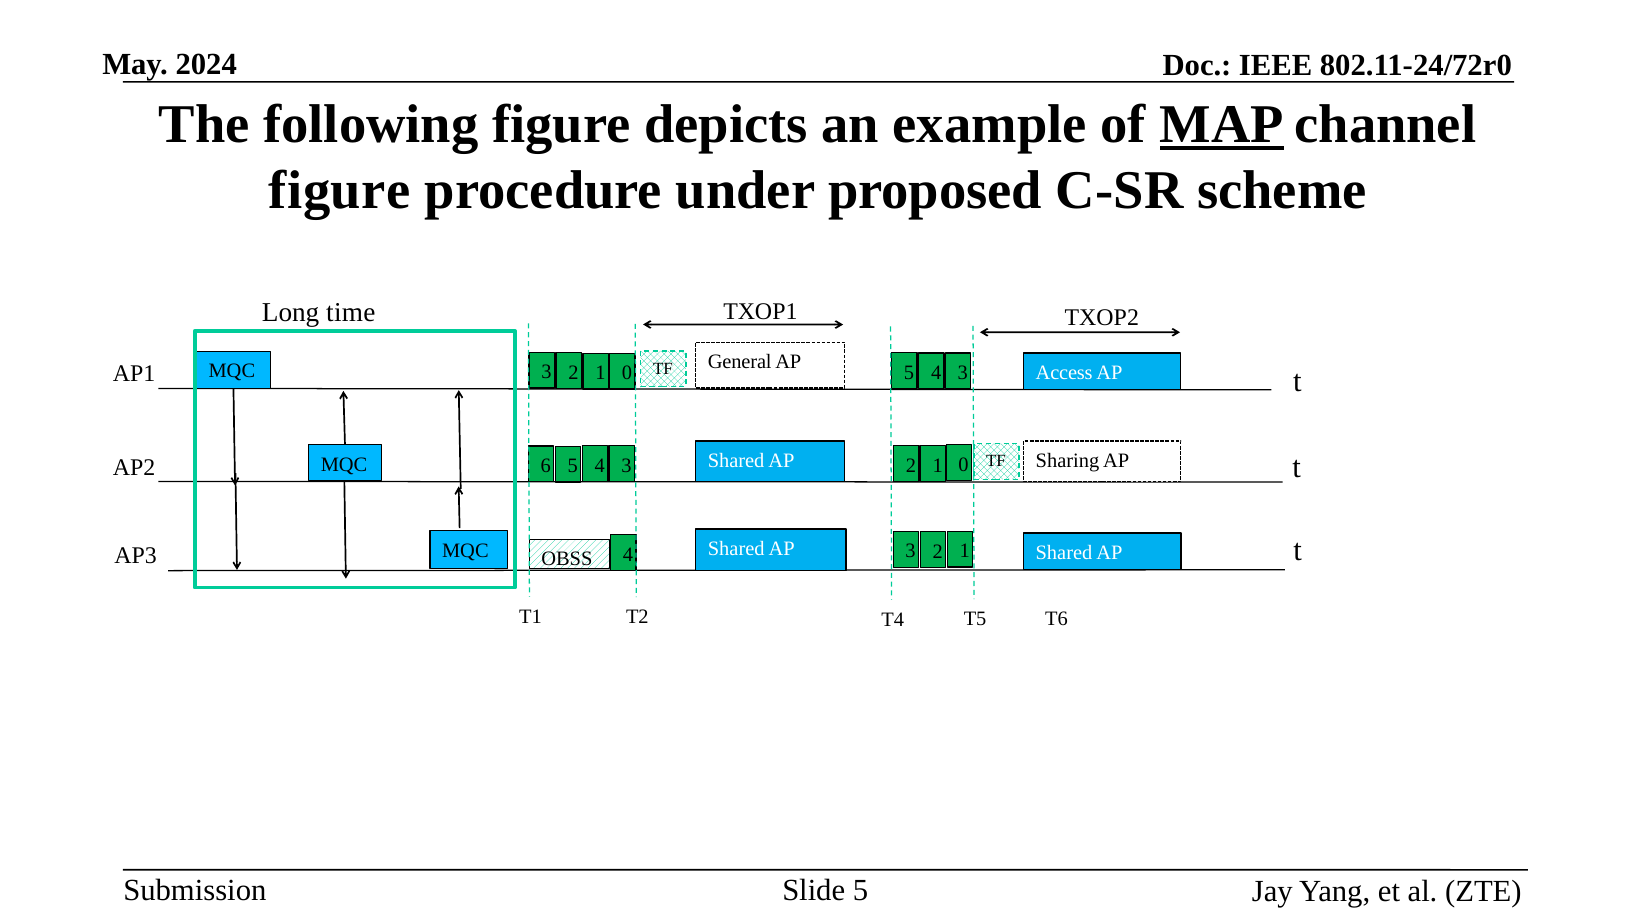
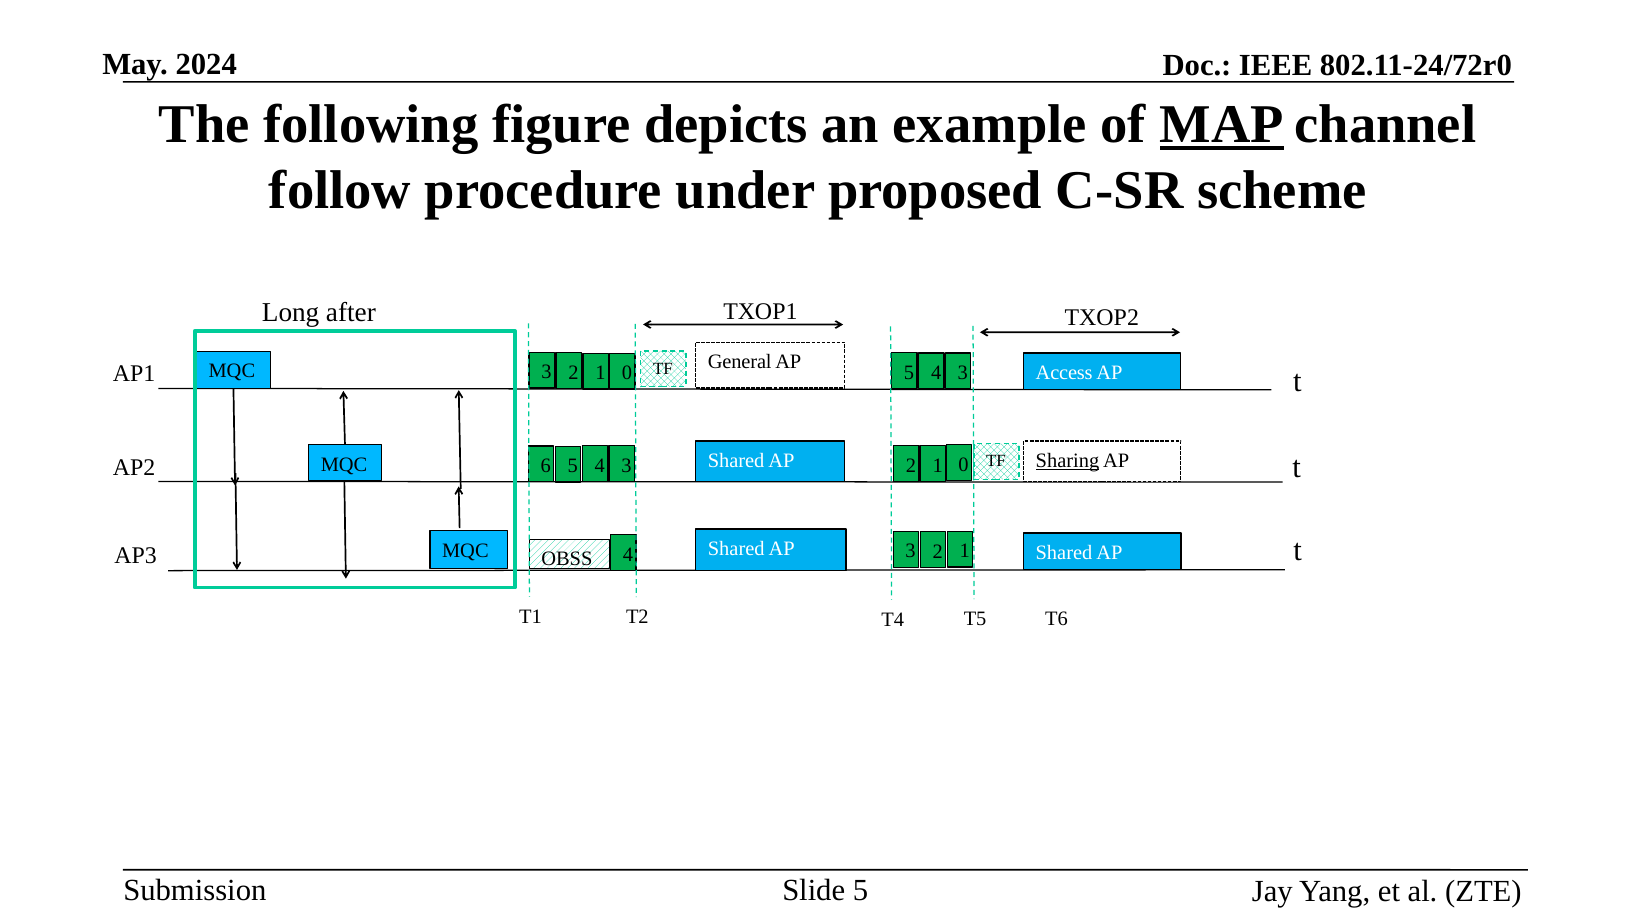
figure: figure -> follow (340, 190)
time: time -> after (351, 312)
Sharing underline: none -> present (1068, 461)
